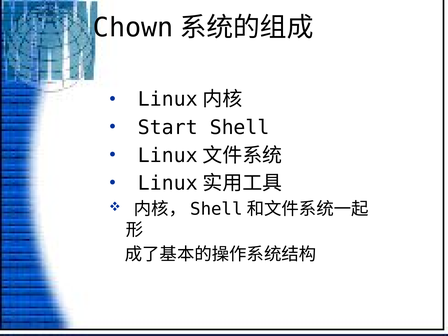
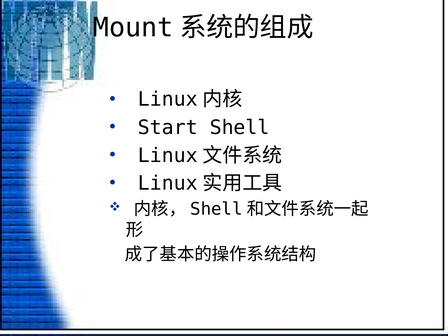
Chown: Chown -> Mount (133, 28)
